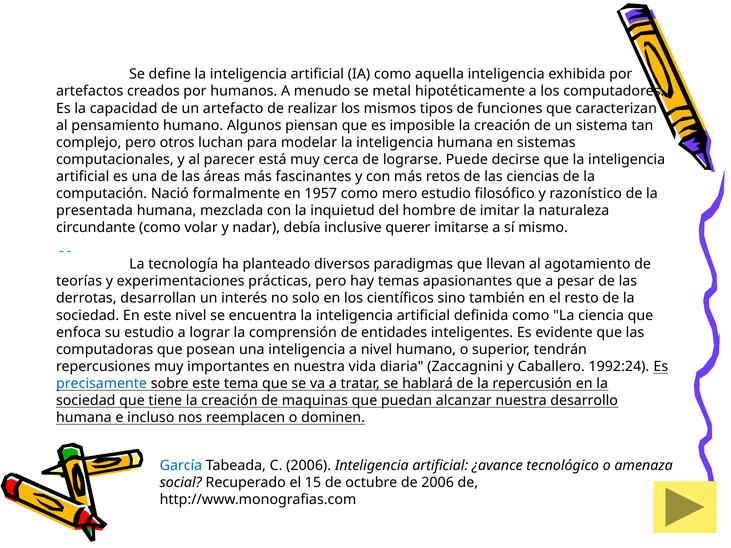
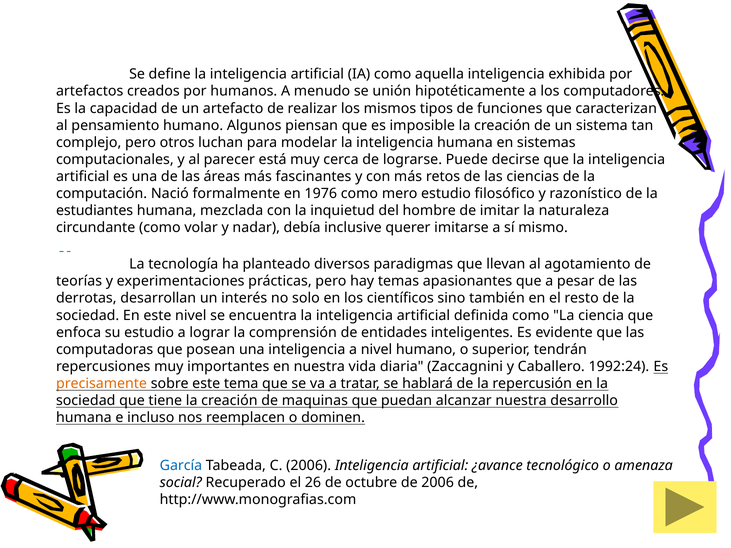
metal: metal -> unión (392, 91)
1957: 1957 -> 1976 (321, 194)
presentada: presentada -> estudiantes (95, 211)
precisamente colour: blue -> orange (102, 384)
15: 15 -> 26 (313, 483)
